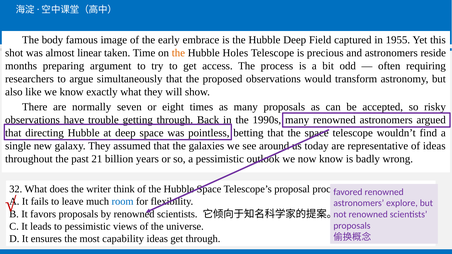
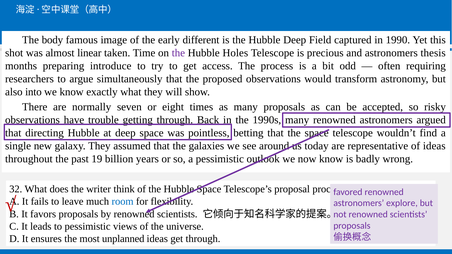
embrace: embrace -> different (201, 40)
1955: 1955 -> 1990 (398, 40)
the colour: orange -> purple (178, 53)
reside: reside -> thesis (433, 53)
argument: argument -> introduce (111, 66)
like: like -> into (33, 92)
21: 21 -> 19 (97, 159)
capability: capability -> unplanned (123, 239)
